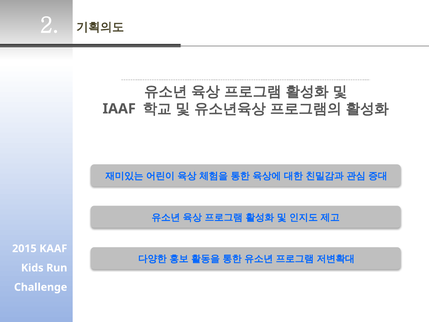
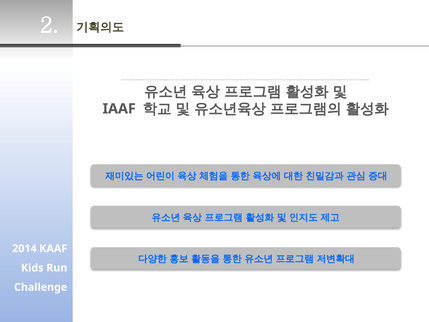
2015: 2015 -> 2014 (24, 248)
